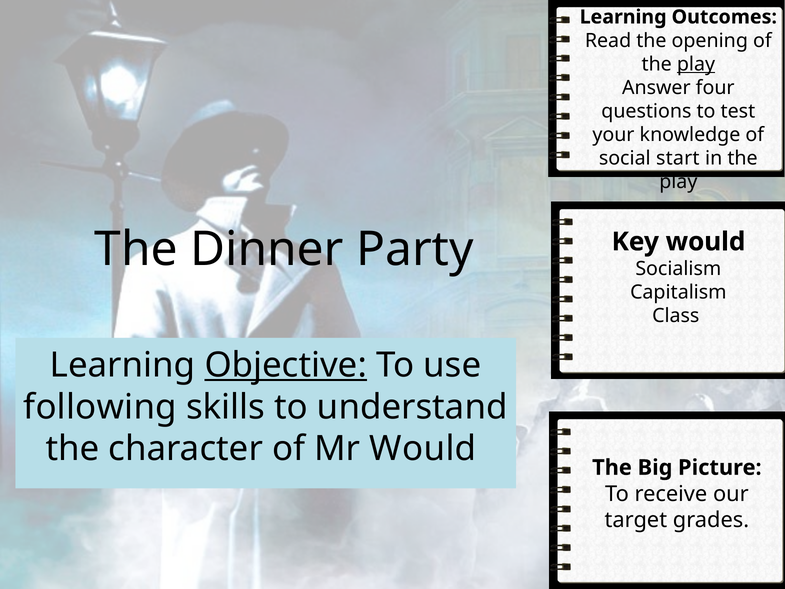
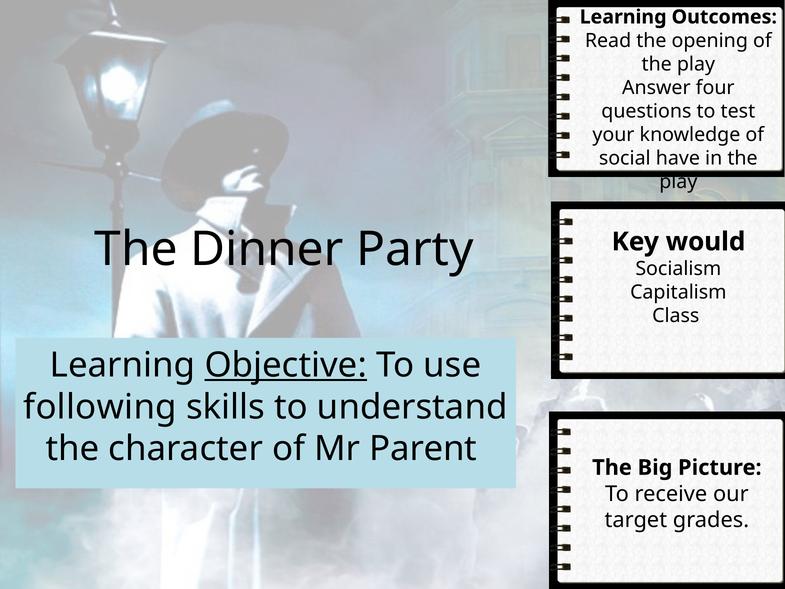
play underline: present -> none (696, 64)
start: start -> have (678, 158)
Mr Would: Would -> Parent (423, 449)
